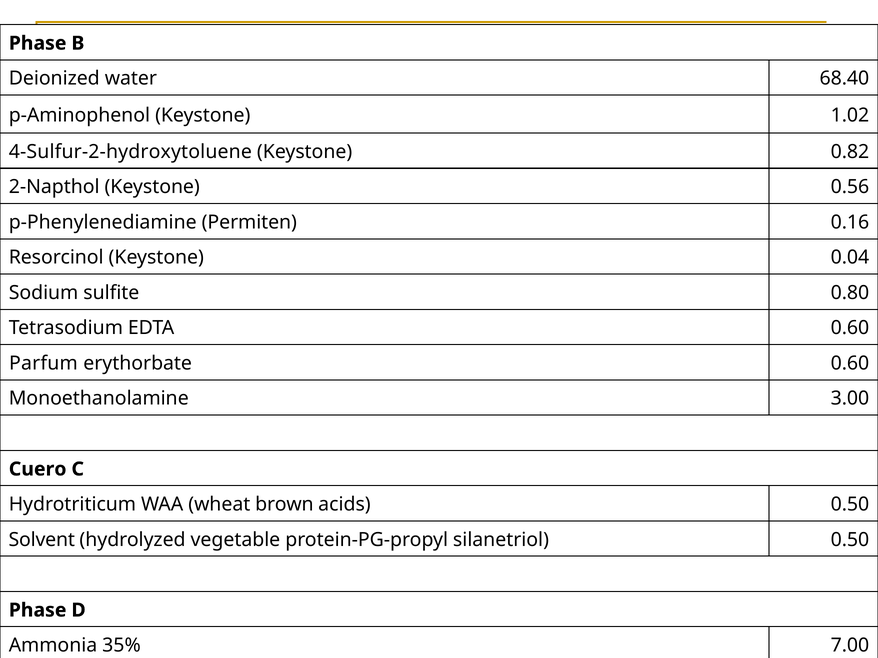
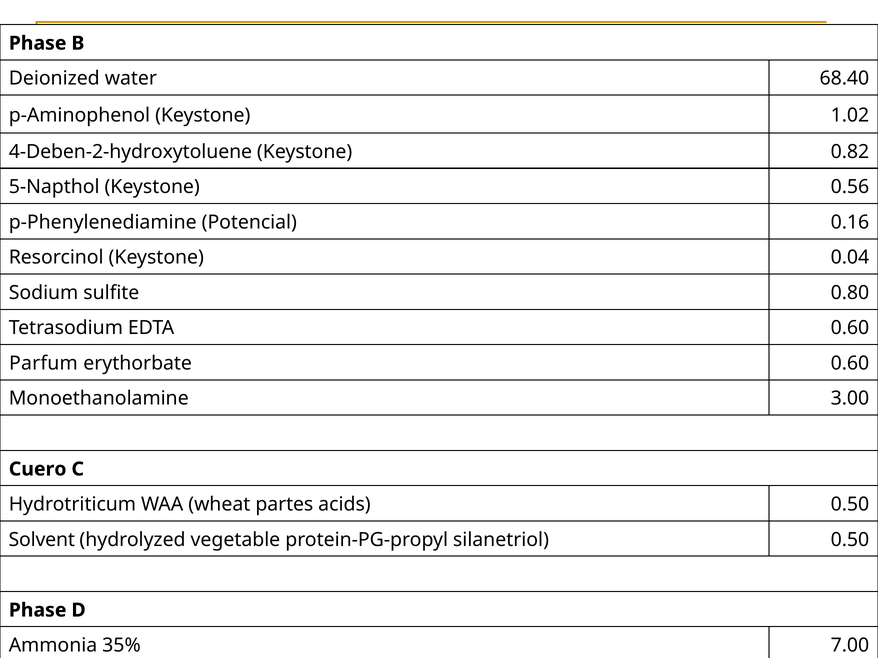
4-Sulfur-2-hydroxytoluene: 4-Sulfur-2-hydroxytoluene -> 4-Deben-2-hydroxytoluene (130, 152)
2-Napthol: 2-Napthol -> 5-Napthol (54, 187)
Permiten: Permiten -> Potencial (249, 222)
brown: brown -> partes (284, 505)
